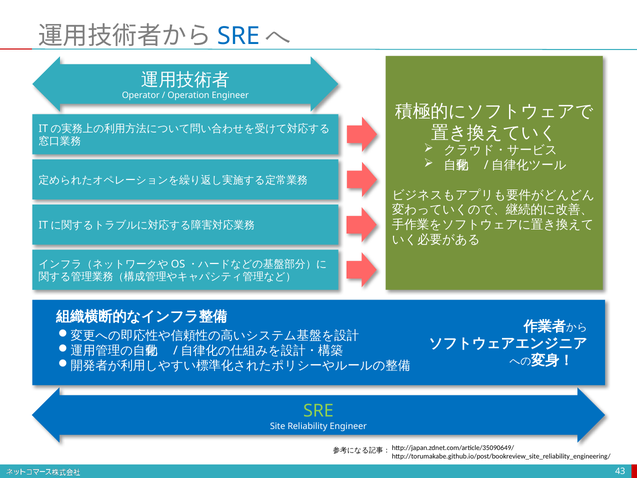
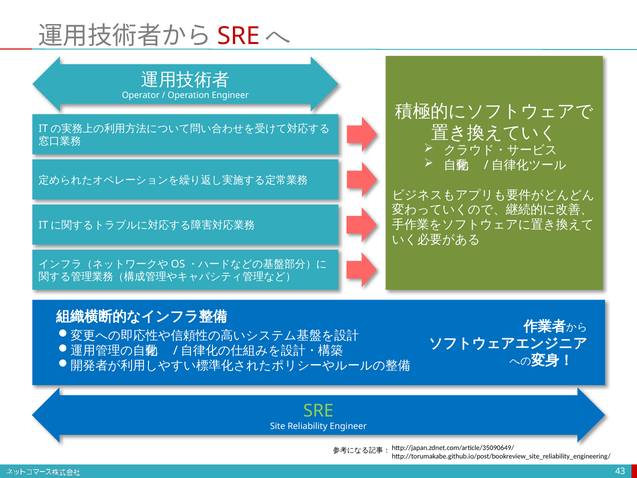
SRE colour: blue -> red (239, 36)
